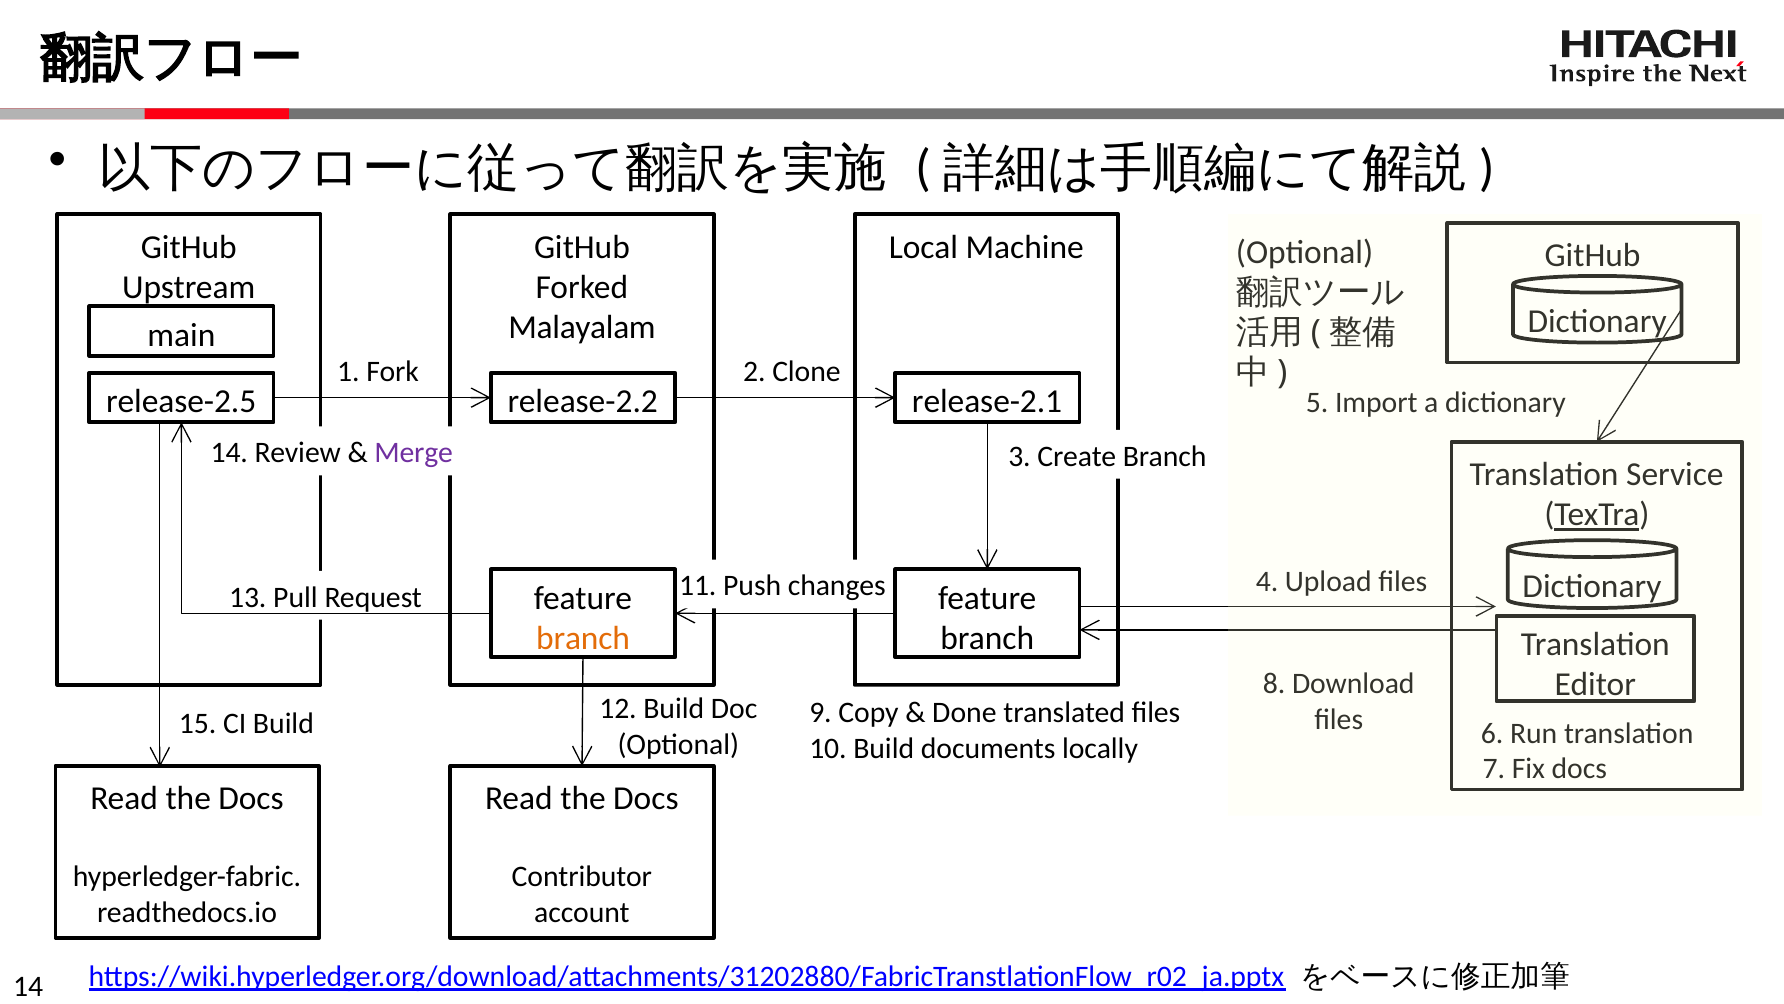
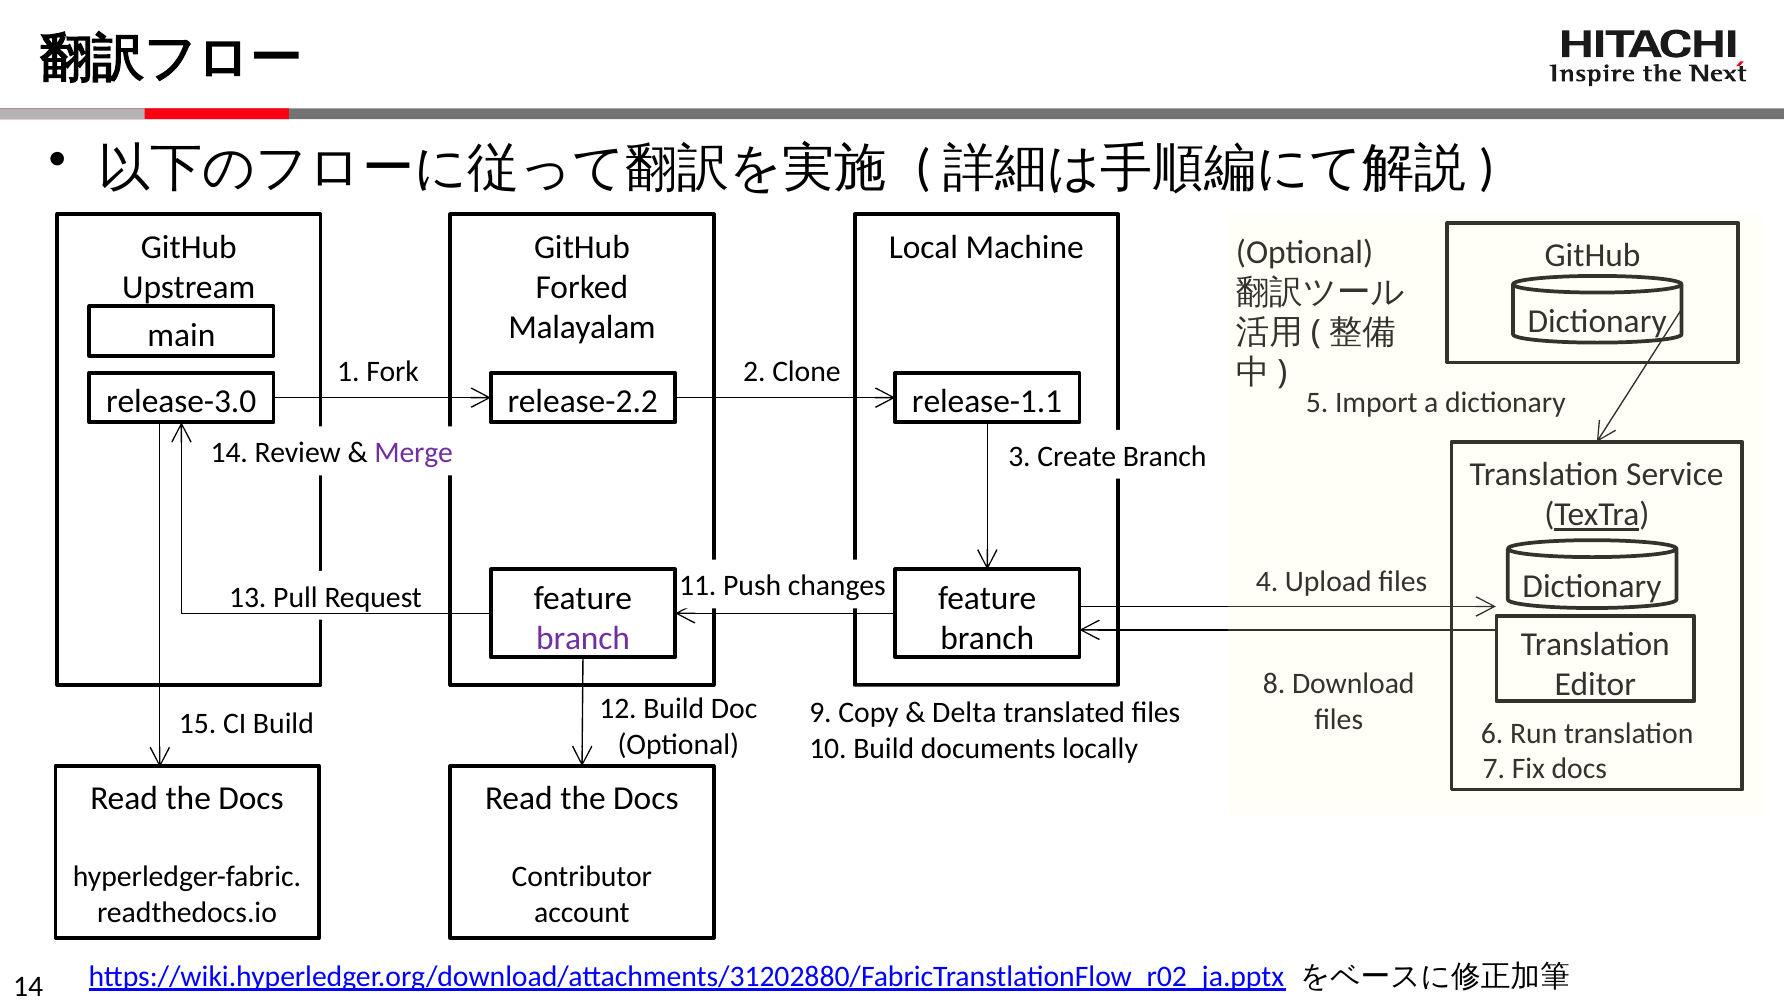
release-2.5: release-2.5 -> release-3.0 (181, 402)
release-2.1: release-2.1 -> release-1.1 (987, 402)
branch colour: orange -> purple (583, 638)
Done: Done -> Delta (964, 713)
